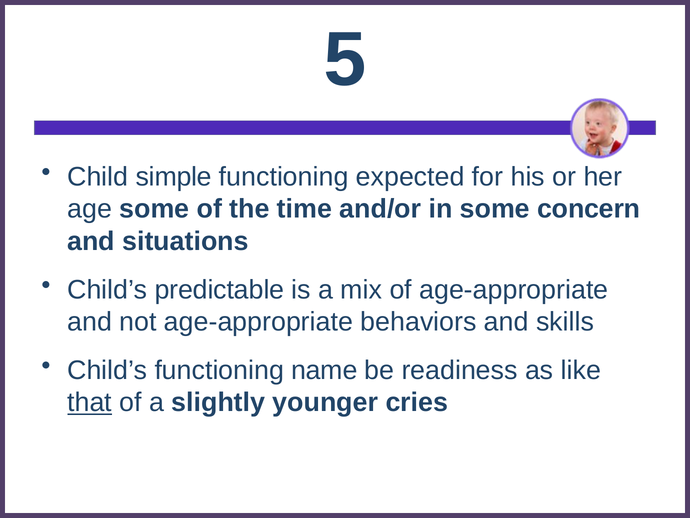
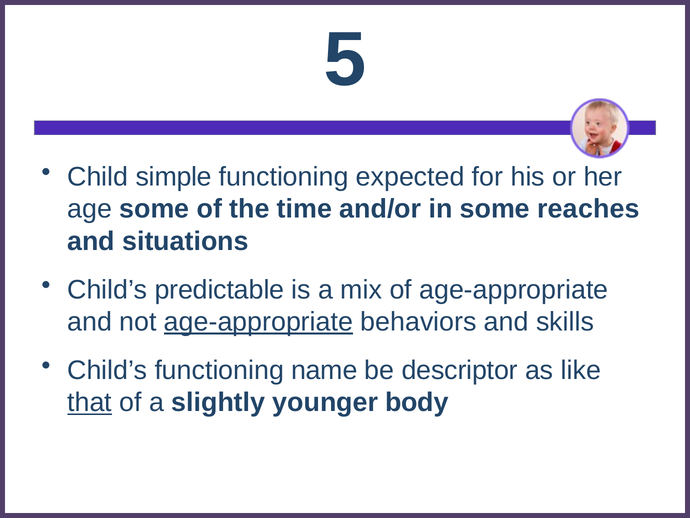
concern: concern -> reaches (588, 209)
age-appropriate underline: none -> present (259, 322)
readiness: readiness -> descriptor (460, 370)
cries: cries -> body (417, 402)
